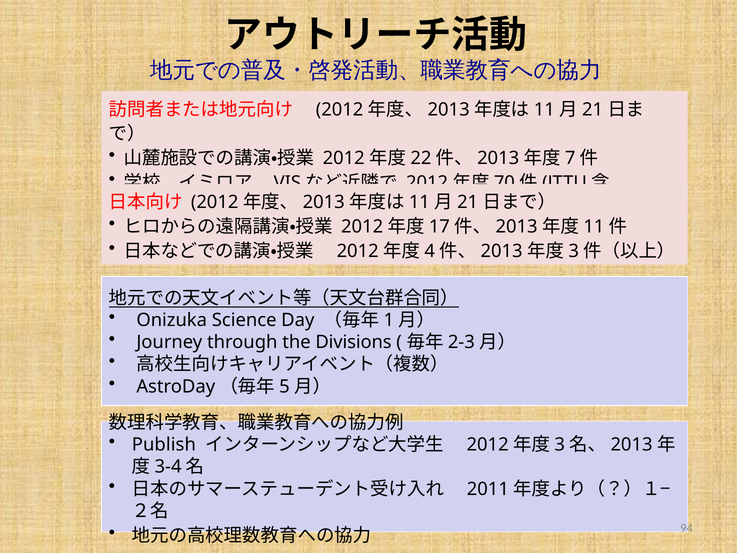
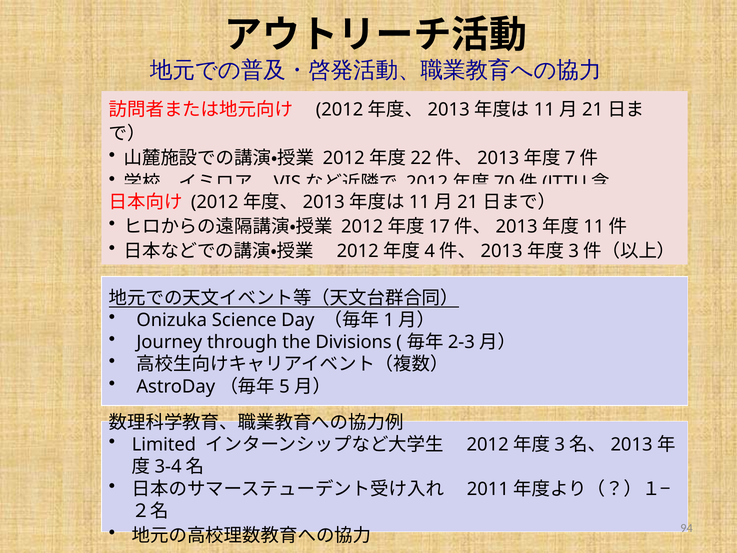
Publish: Publish -> Limited (164, 445)
